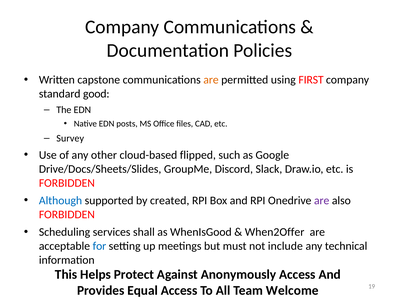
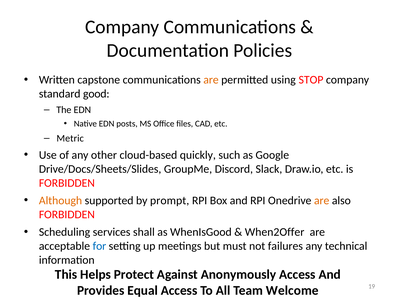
FIRST: FIRST -> STOP (311, 80)
Survey: Survey -> Metric (70, 138)
flipped: flipped -> quickly (198, 155)
Although colour: blue -> orange (61, 200)
created: created -> prompt (170, 200)
are colour: purple -> orange (322, 200)
include: include -> failures (285, 245)
